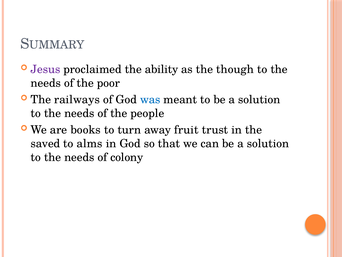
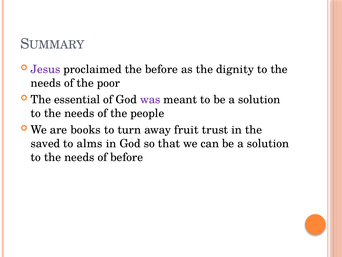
the ability: ability -> before (161, 69)
though: though -> dignity (235, 69)
railways: railways -> essential (77, 99)
was colour: blue -> purple (150, 99)
of colony: colony -> before (127, 157)
